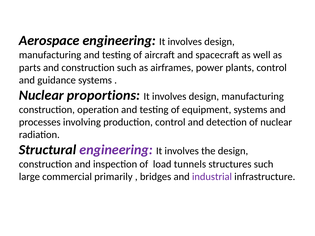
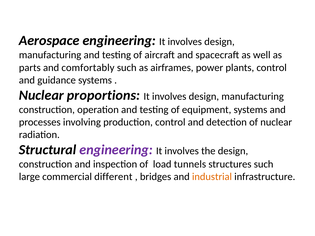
and construction: construction -> comfortably (88, 68)
primarily: primarily -> different (113, 177)
industrial colour: purple -> orange (212, 177)
